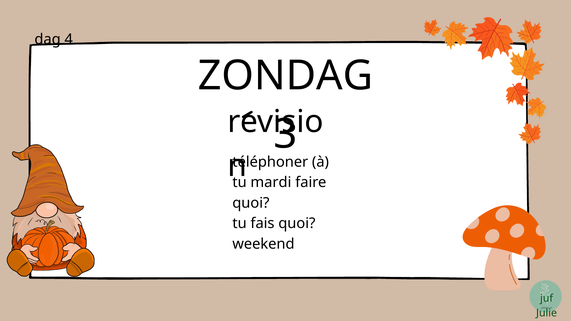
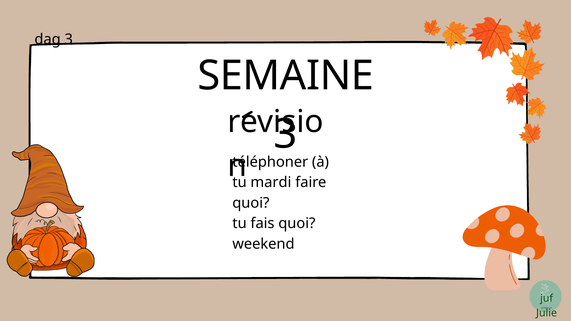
dag 4: 4 -> 3 (69, 39)
ZONDAG: ZONDAG -> SEMAINE (286, 76)
